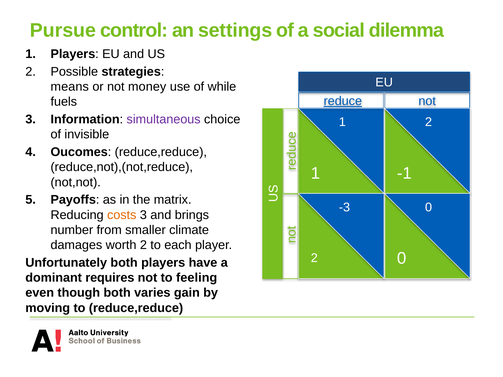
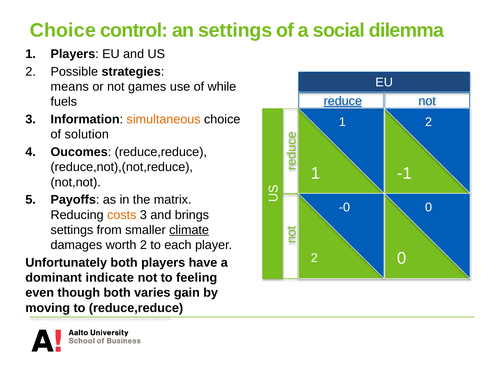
Pursue: Pursue -> Choice (63, 30)
money: money -> games (147, 87)
simultaneous colour: purple -> orange (164, 120)
invisible: invisible -> solution (87, 135)
-3: -3 -> -0 (344, 207)
number: number -> settings (72, 230)
climate underline: none -> present (189, 230)
requires: requires -> indicate (110, 278)
